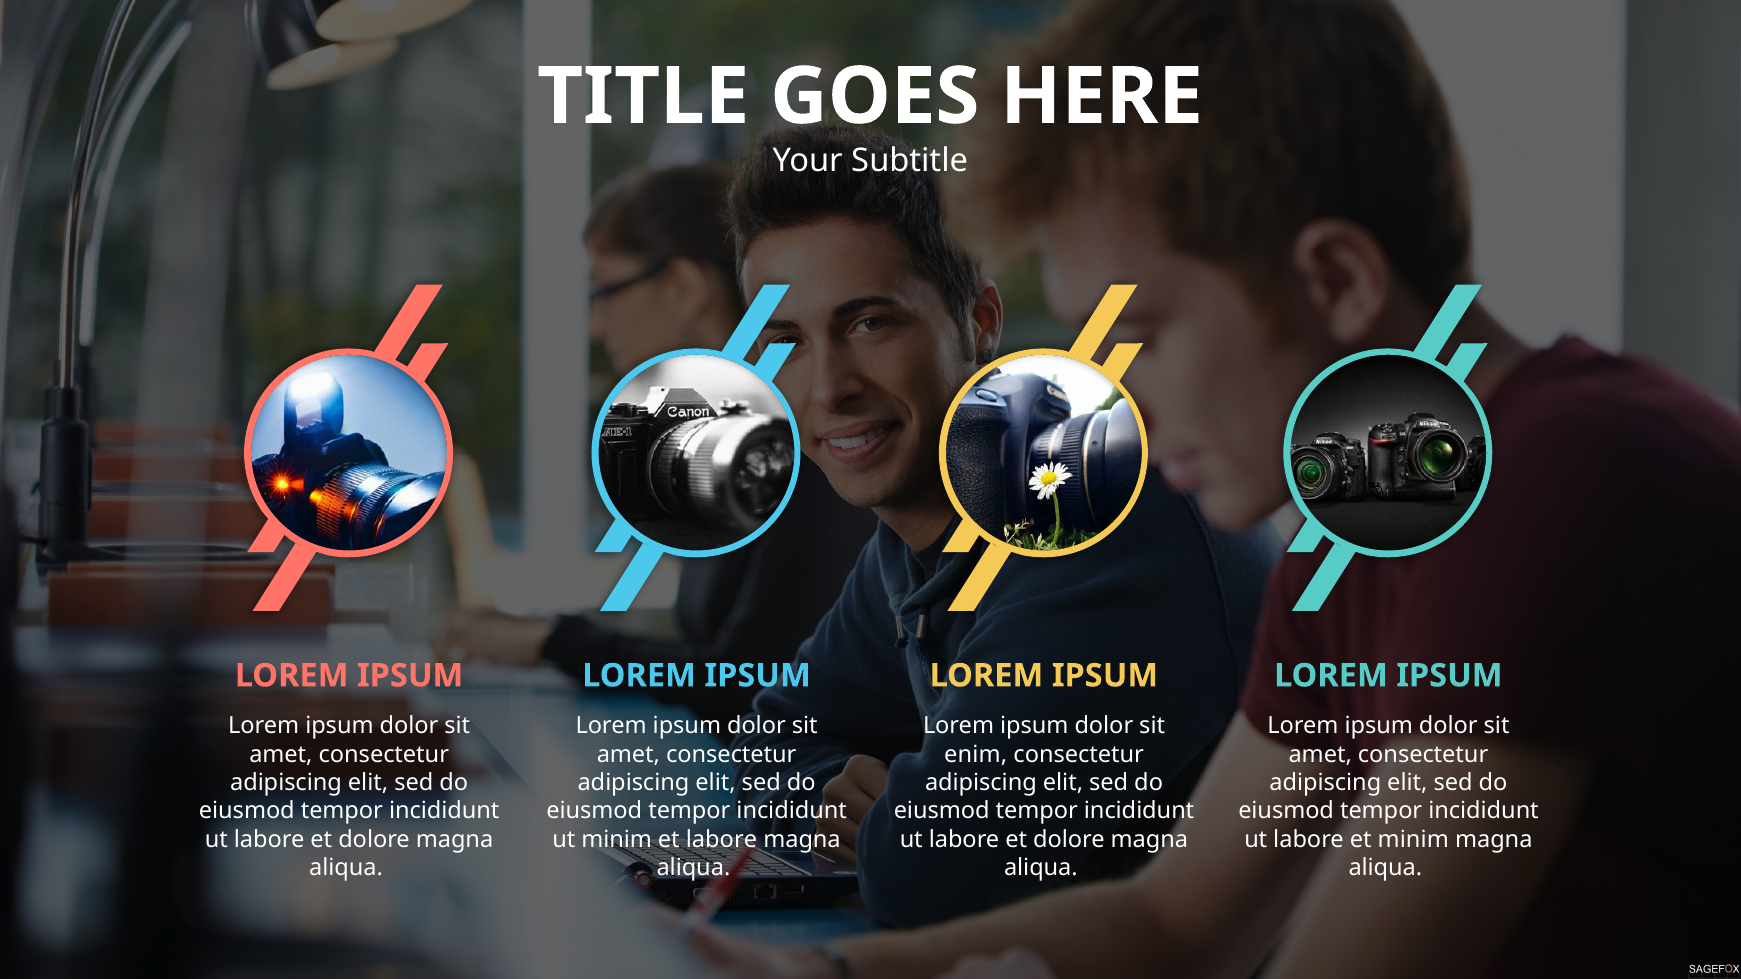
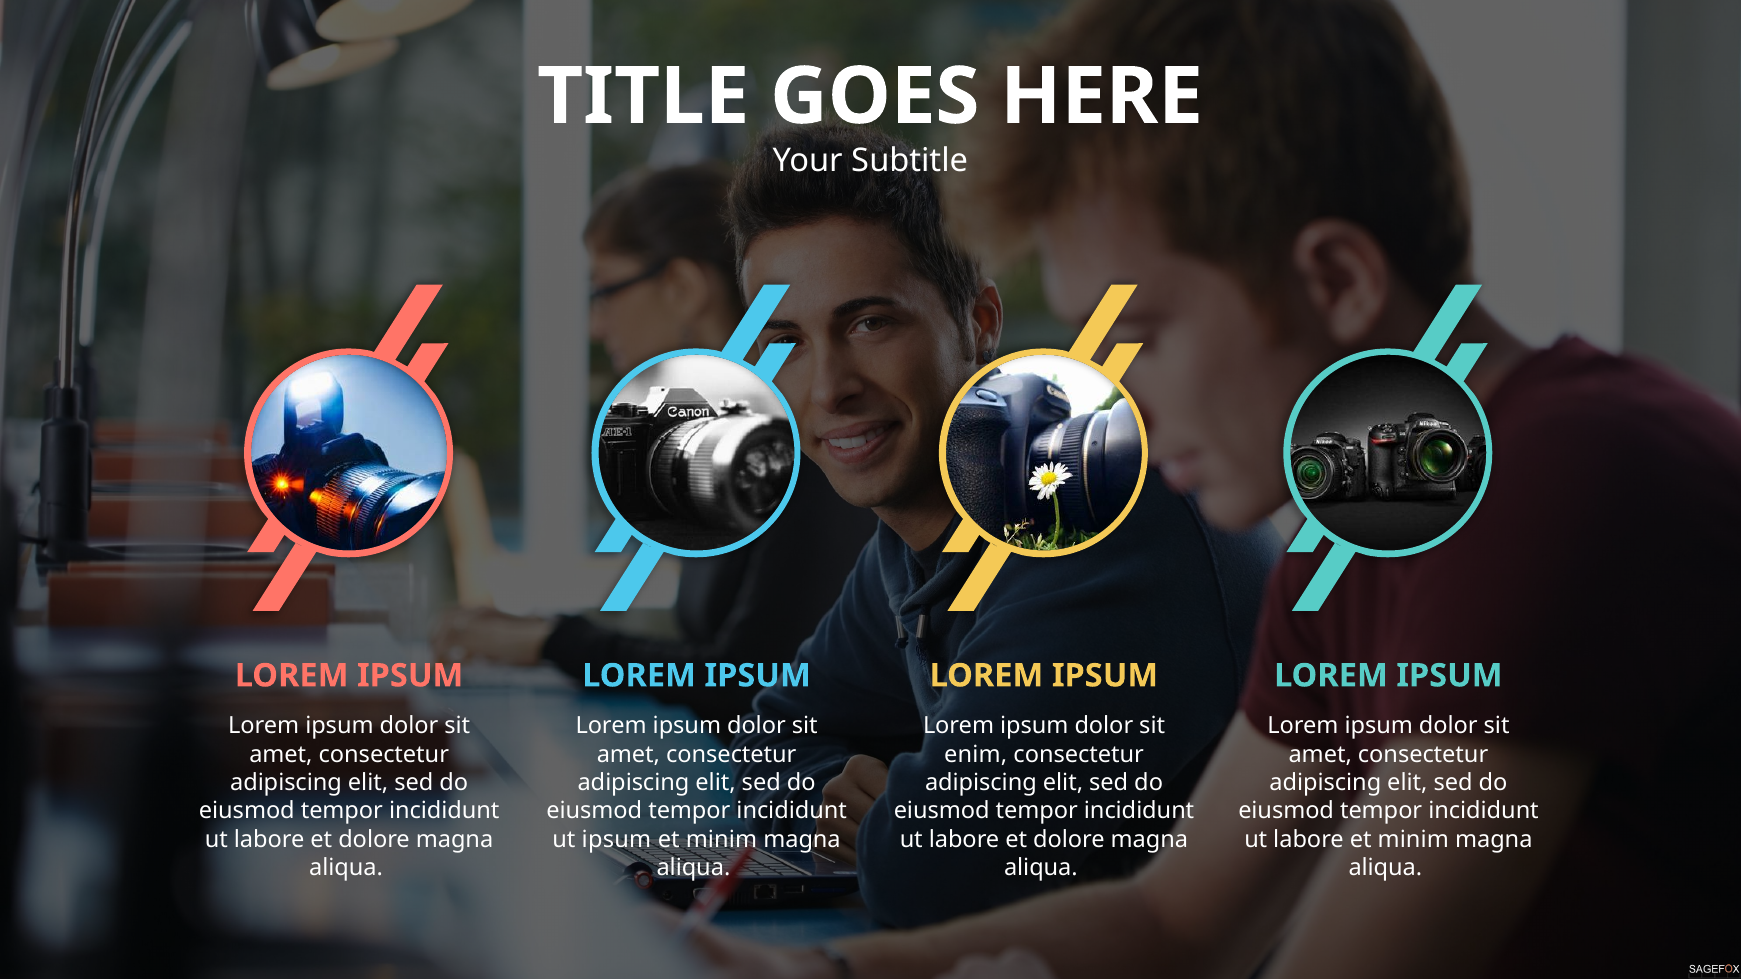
ut minim: minim -> ipsum (616, 840)
labore: labore -> minim (721, 840)
